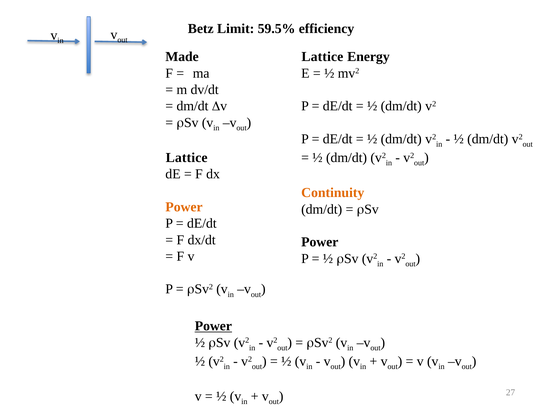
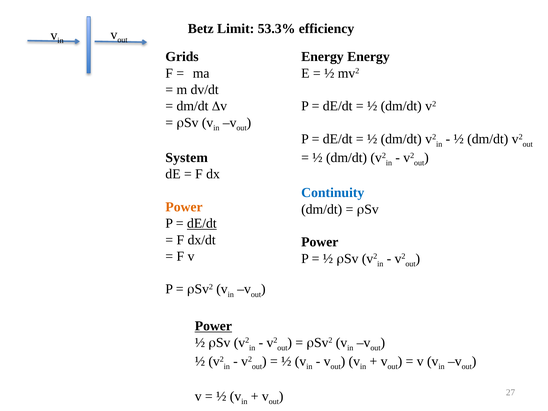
59.5%: 59.5% -> 53.3% (277, 29)
Made: Made -> Grids (182, 57)
Lattice: Lattice -> Energy (322, 57)
Lattice: Lattice -> System (187, 158)
Continuity colour: orange -> blue (333, 193)
dE/dt underline: none -> present (202, 223)
